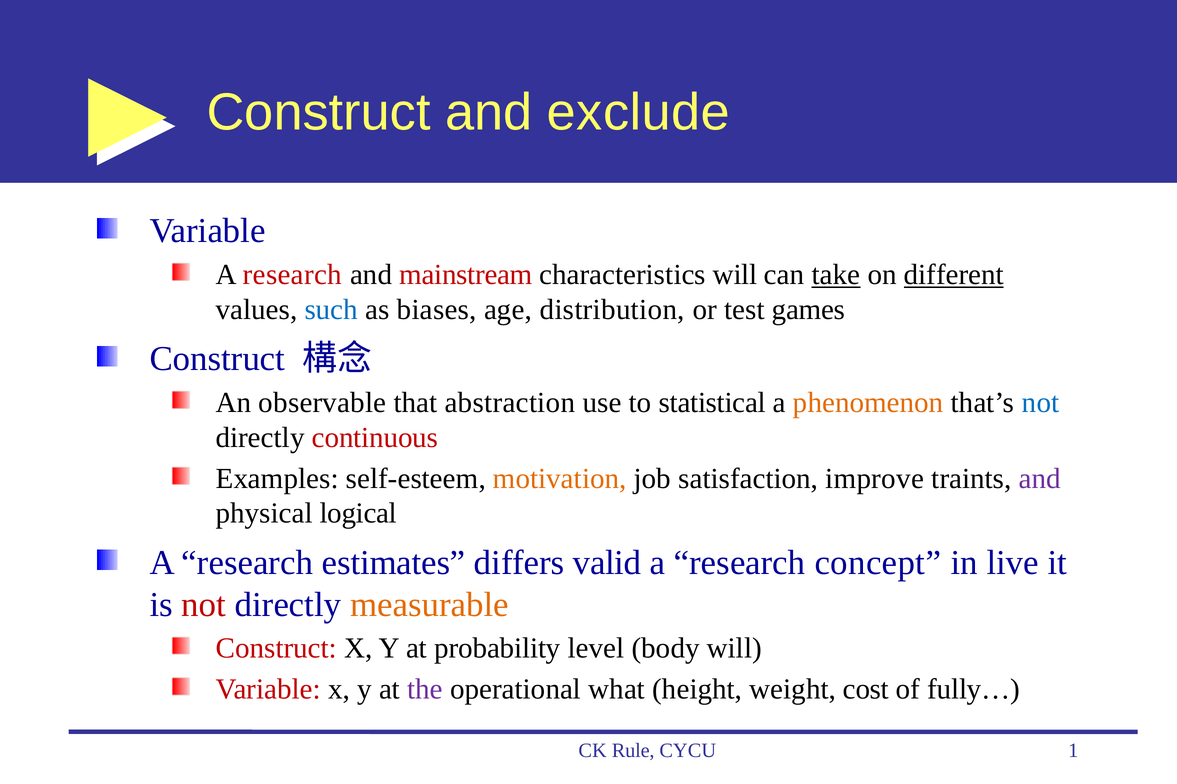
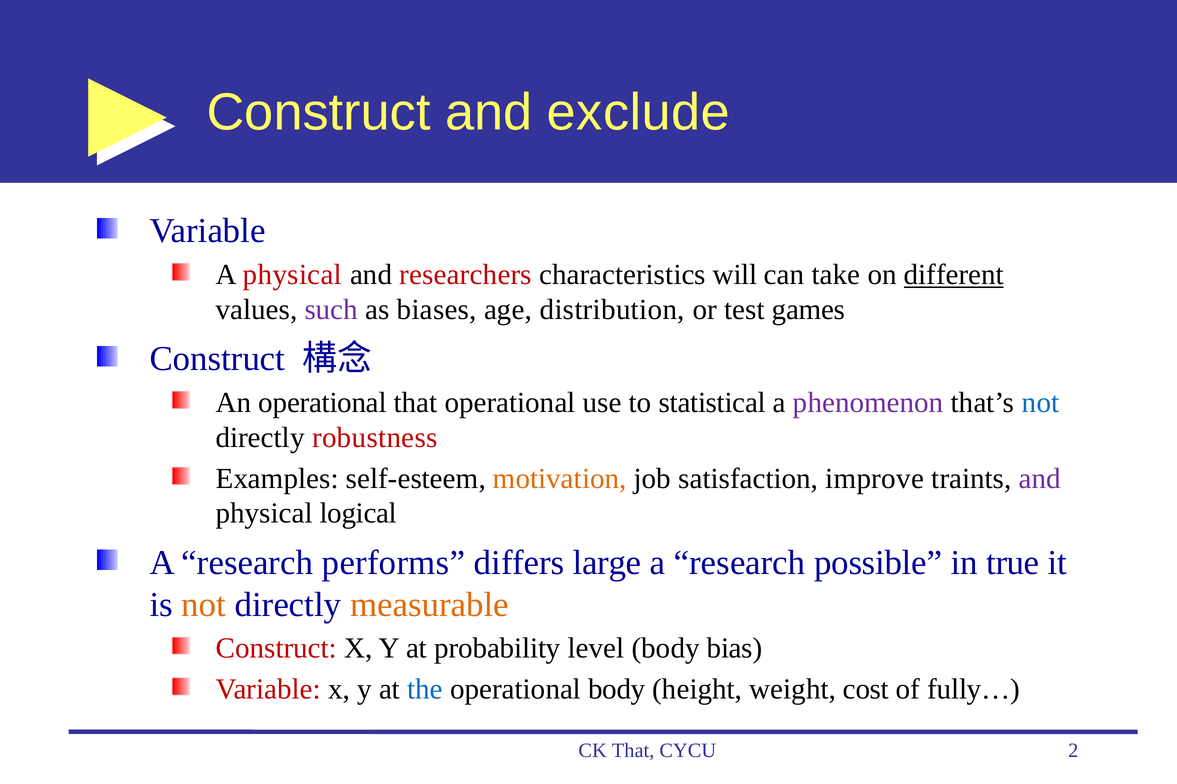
research: research -> physical (292, 275)
mainstream: mainstream -> researchers (466, 275)
take underline: present -> none (836, 275)
such colour: blue -> purple (331, 310)
An observable: observable -> operational (323, 403)
that abstraction: abstraction -> operational (510, 403)
phenomenon colour: orange -> purple (868, 403)
continuous: continuous -> robustness (375, 438)
estimates: estimates -> performs (393, 563)
valid: valid -> large (607, 563)
concept: concept -> possible (878, 563)
live: live -> true (1013, 563)
not colour: red -> orange (204, 605)
body will: will -> bias (735, 649)
the colour: purple -> blue (425, 689)
operational what: what -> body (617, 689)
CK Rule: Rule -> That (633, 751)
1: 1 -> 2 (1073, 751)
